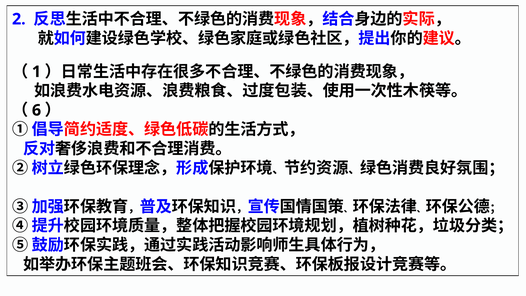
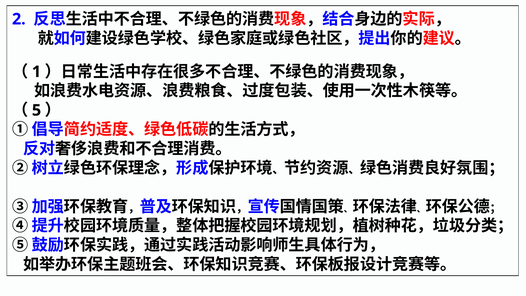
6: 6 -> 5 (37, 110)
